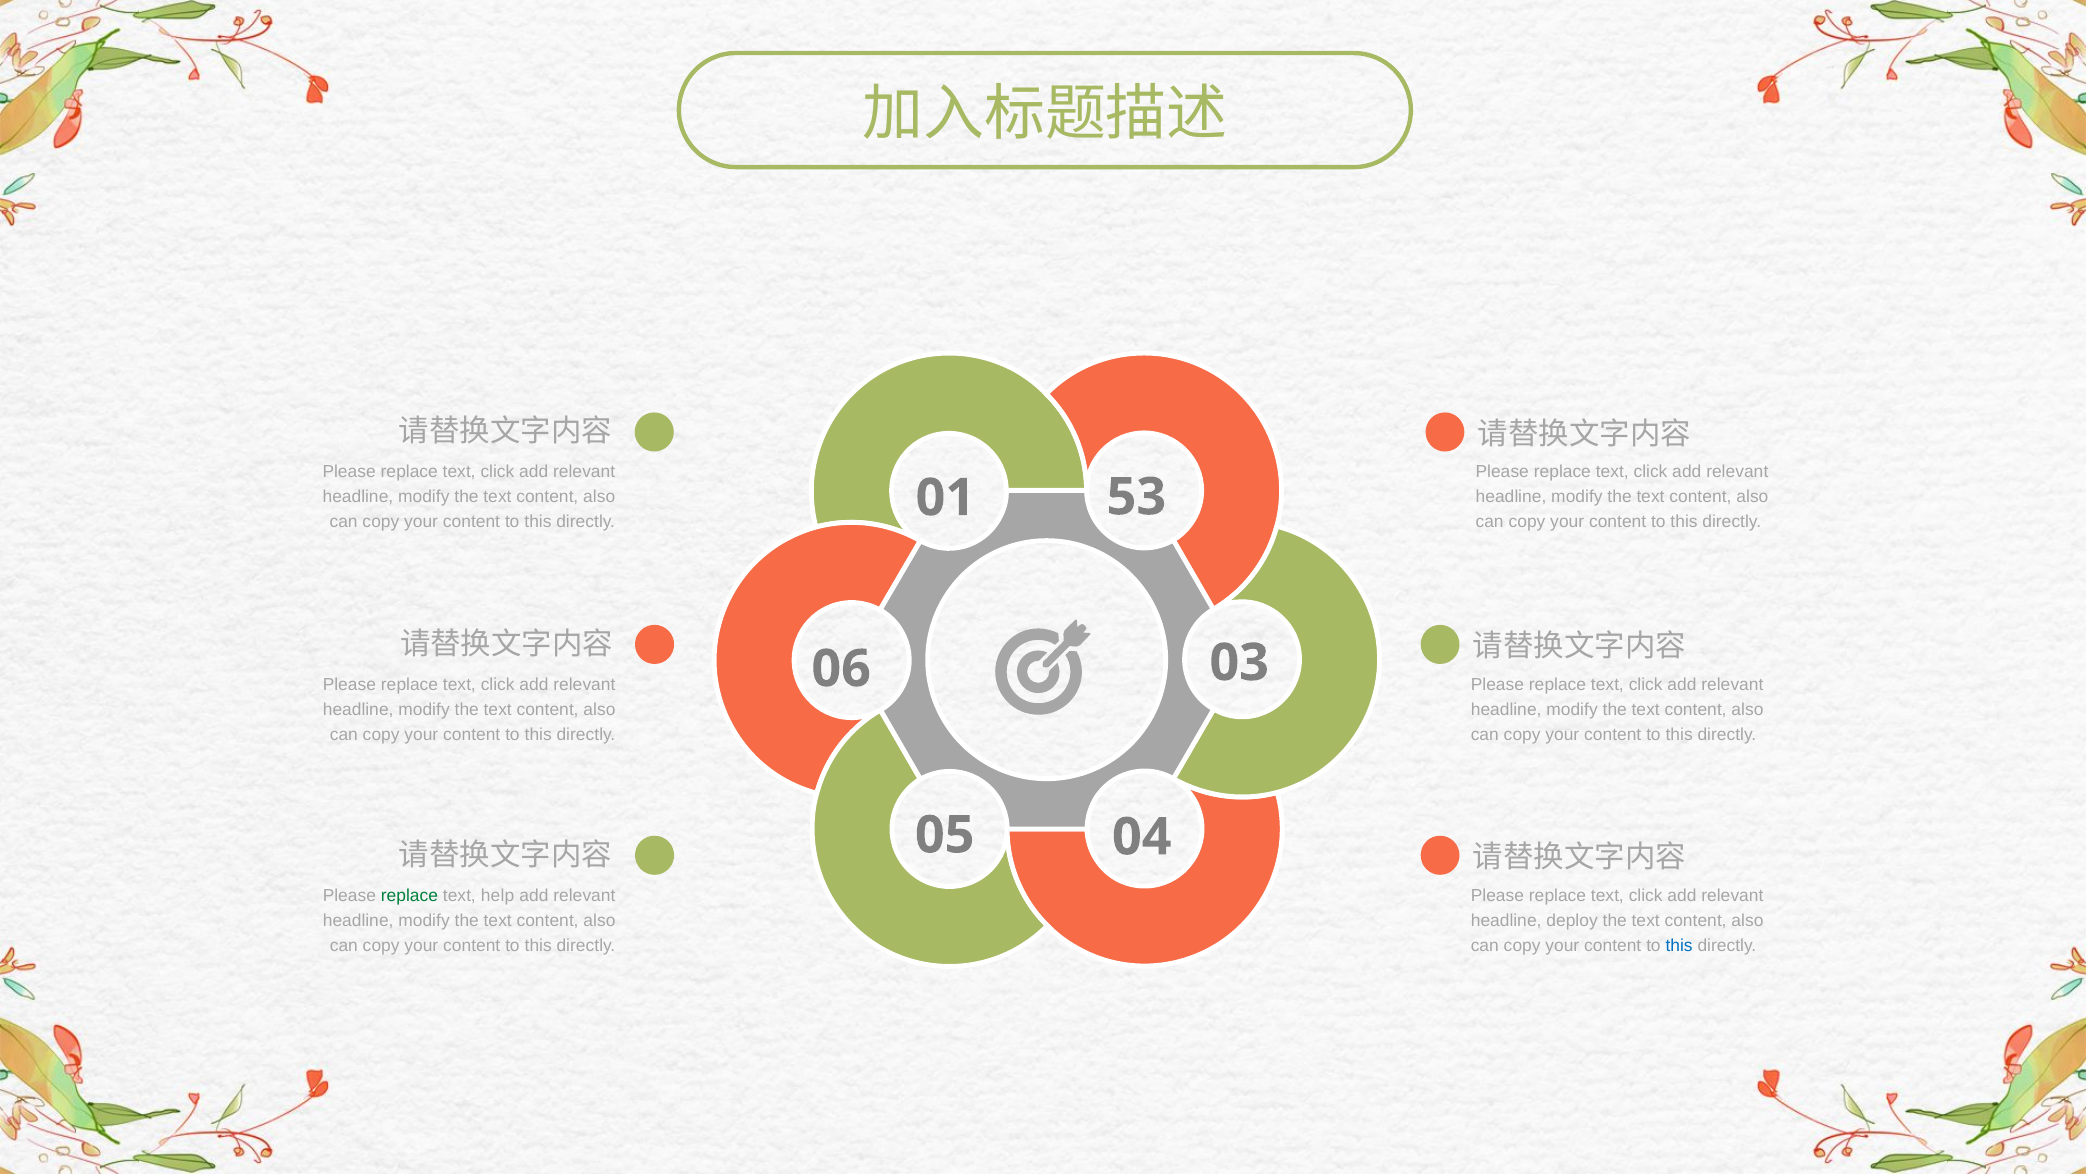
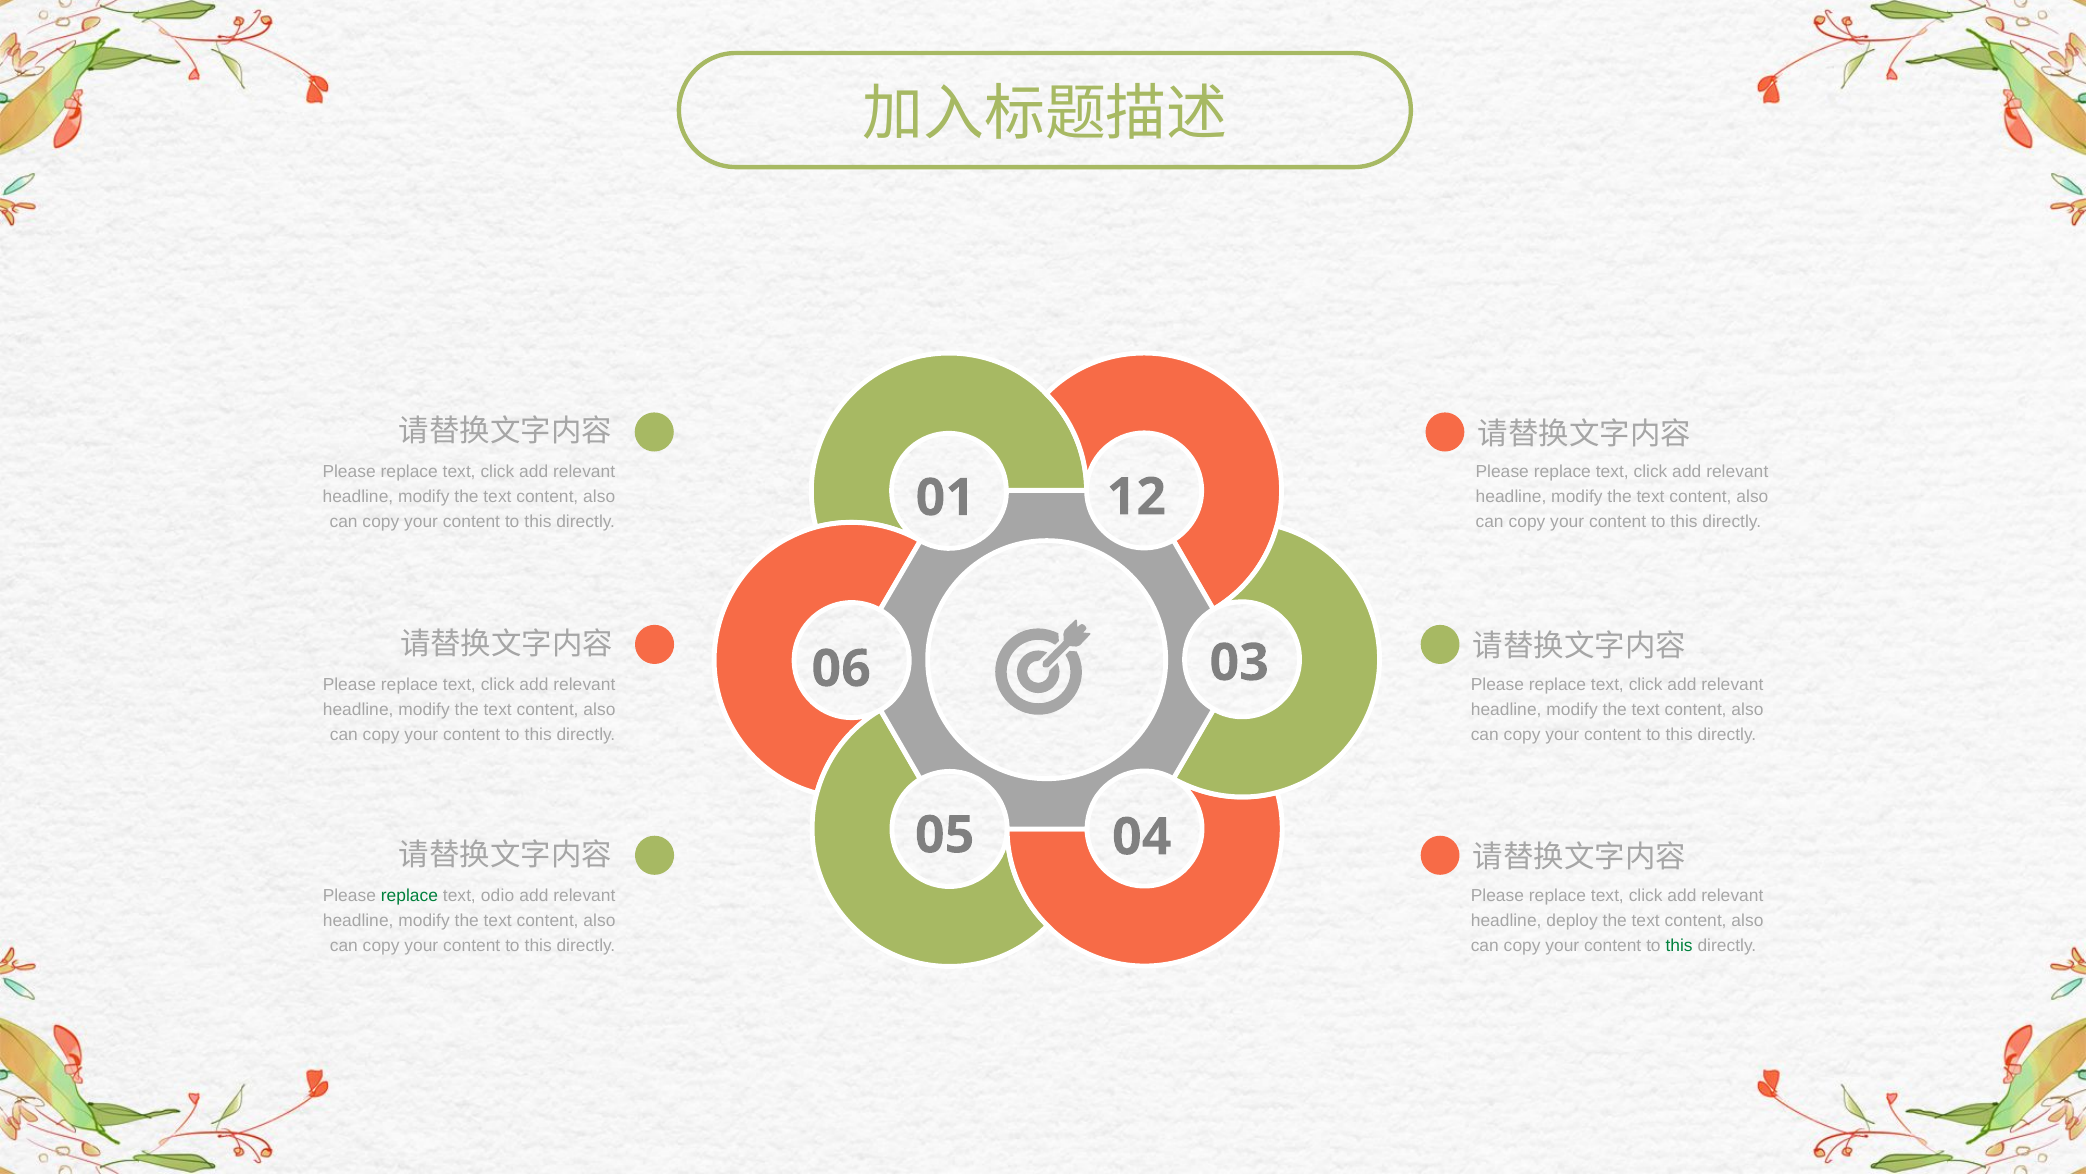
53: 53 -> 12 (1136, 497)
help: help -> odio (498, 895)
this colour: blue -> green (1679, 945)
